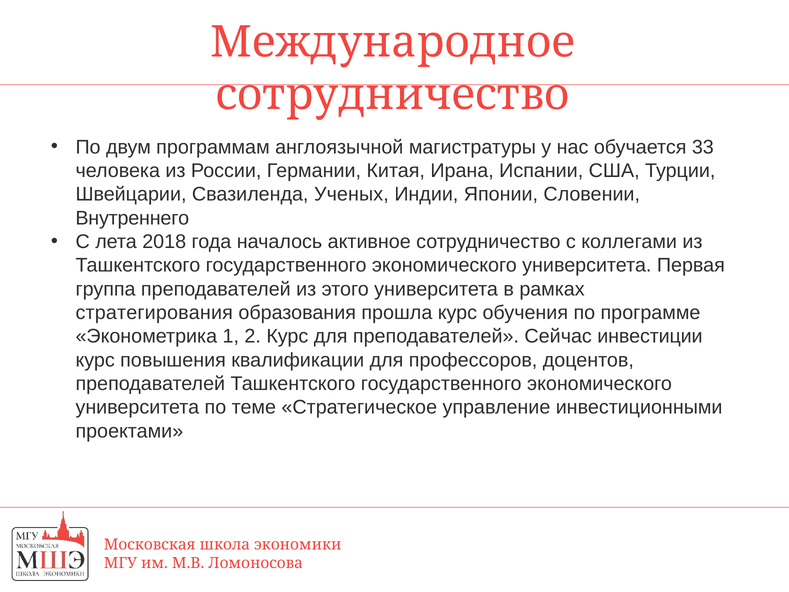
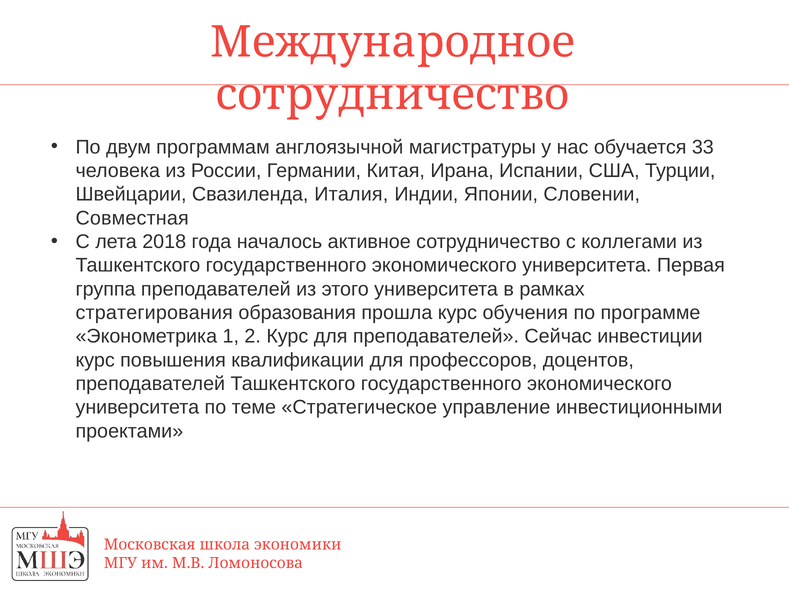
Ученых: Ученых -> Италия (351, 194)
Внутреннего: Внутреннего -> Совместная (132, 218)
